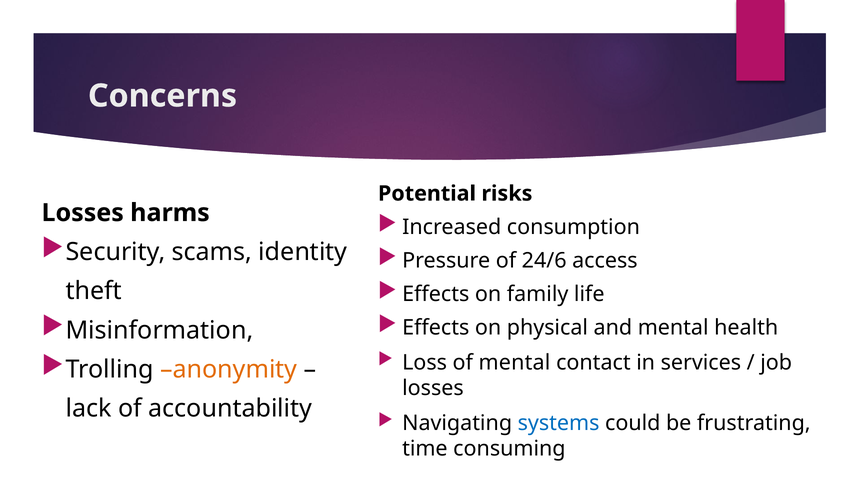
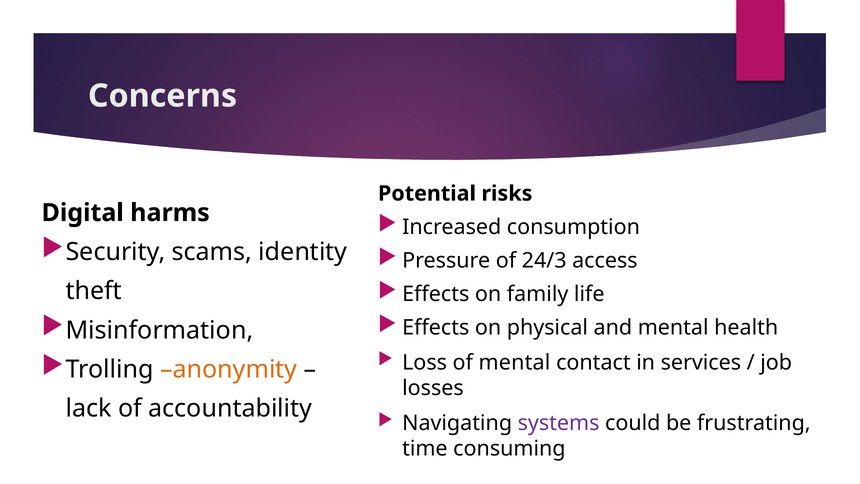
Losses: Losses -> Digital (83, 213)
24/6: 24/6 -> 24/3 (544, 260)
systems colour: blue -> purple (559, 423)
